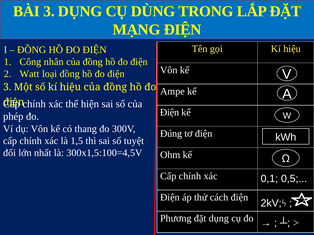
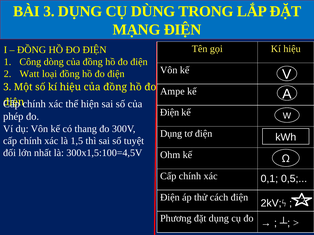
nhân: nhân -> dòng (54, 62)
Đúng: Đúng -> Dụng (171, 134)
